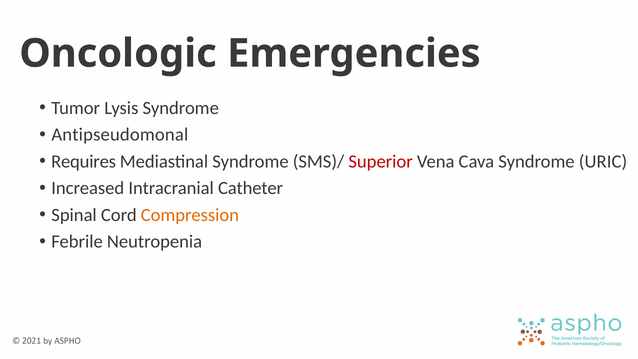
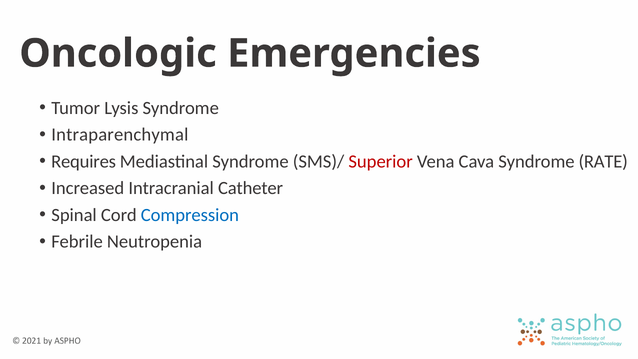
Antipseudomonal: Antipseudomonal -> Intraparenchymal (120, 135)
URIC: URIC -> RATE (603, 161)
Compression colour: orange -> blue (190, 215)
